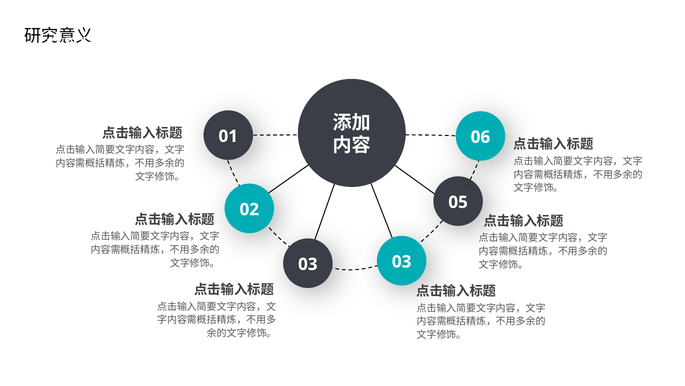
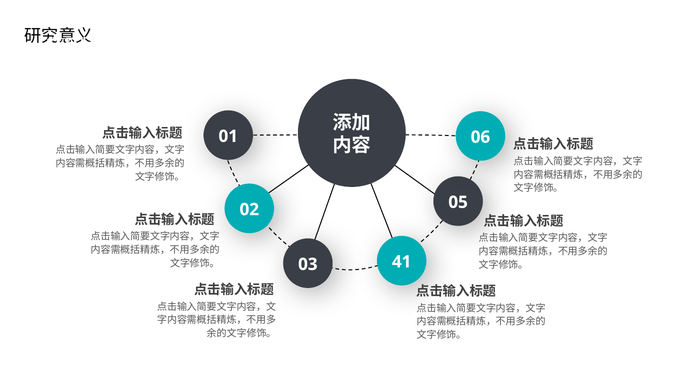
03 03: 03 -> 41 (402, 261)
